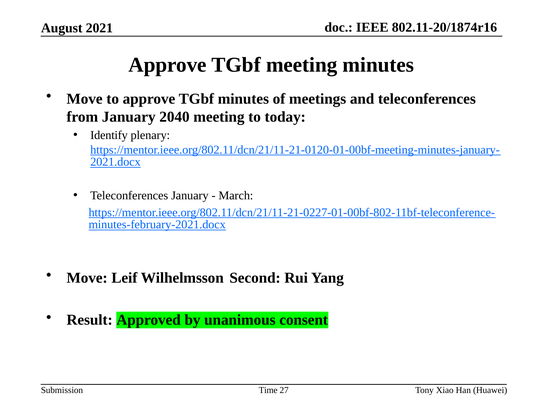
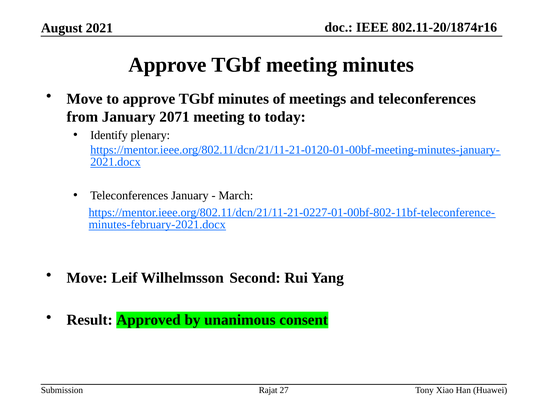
2040: 2040 -> 2071 (174, 117)
Time: Time -> Rajat (268, 391)
